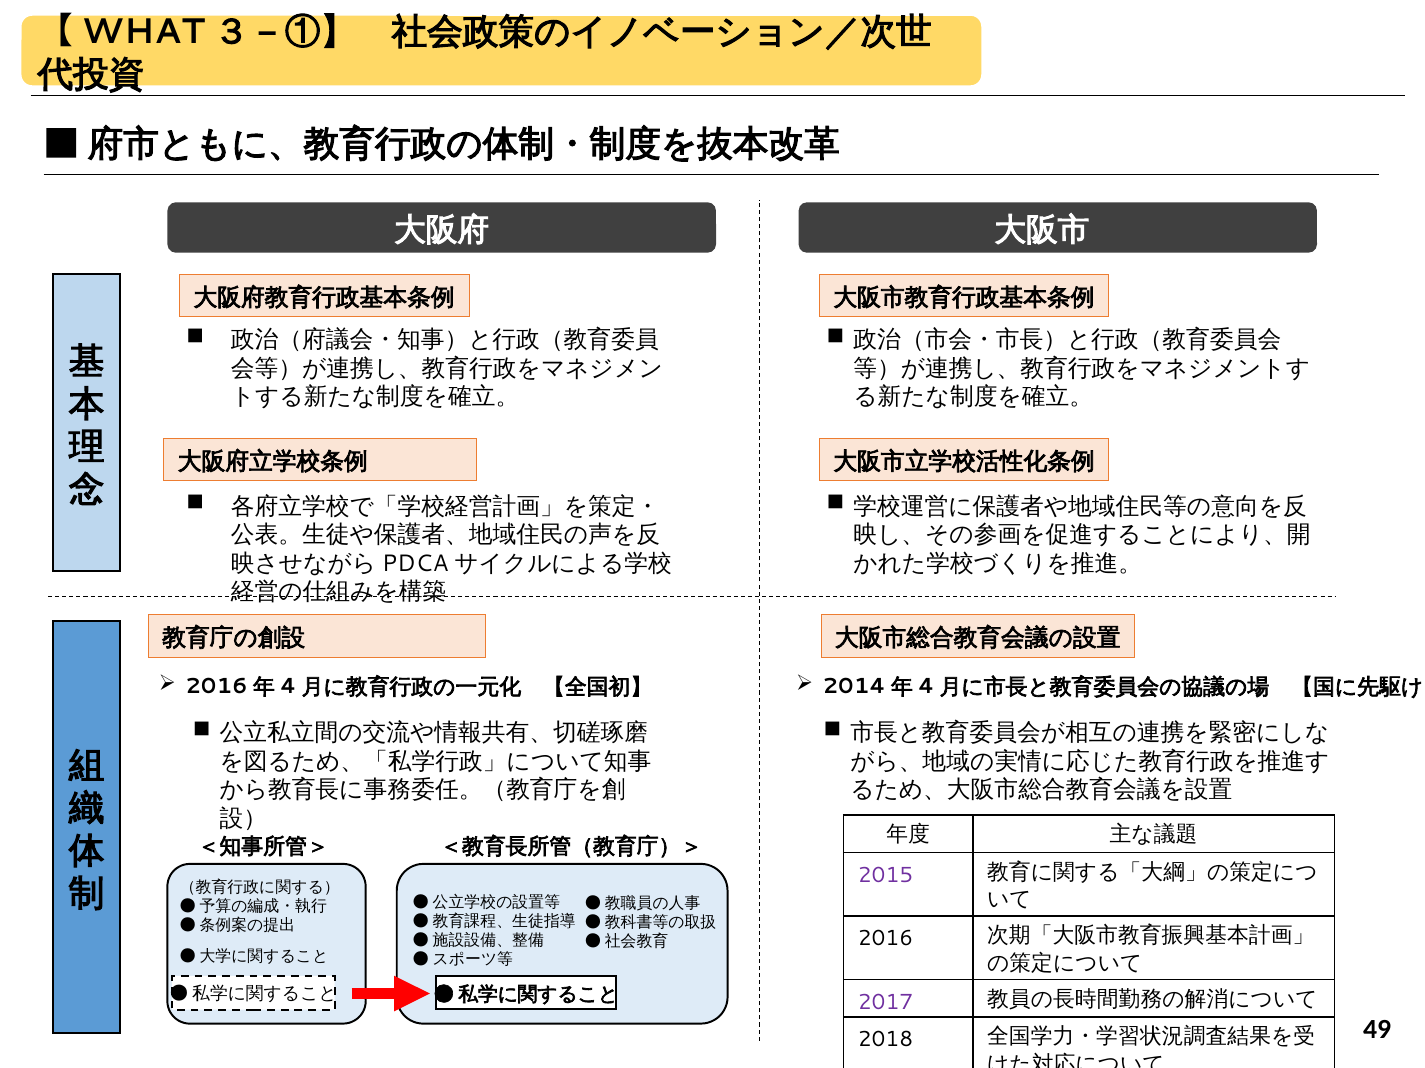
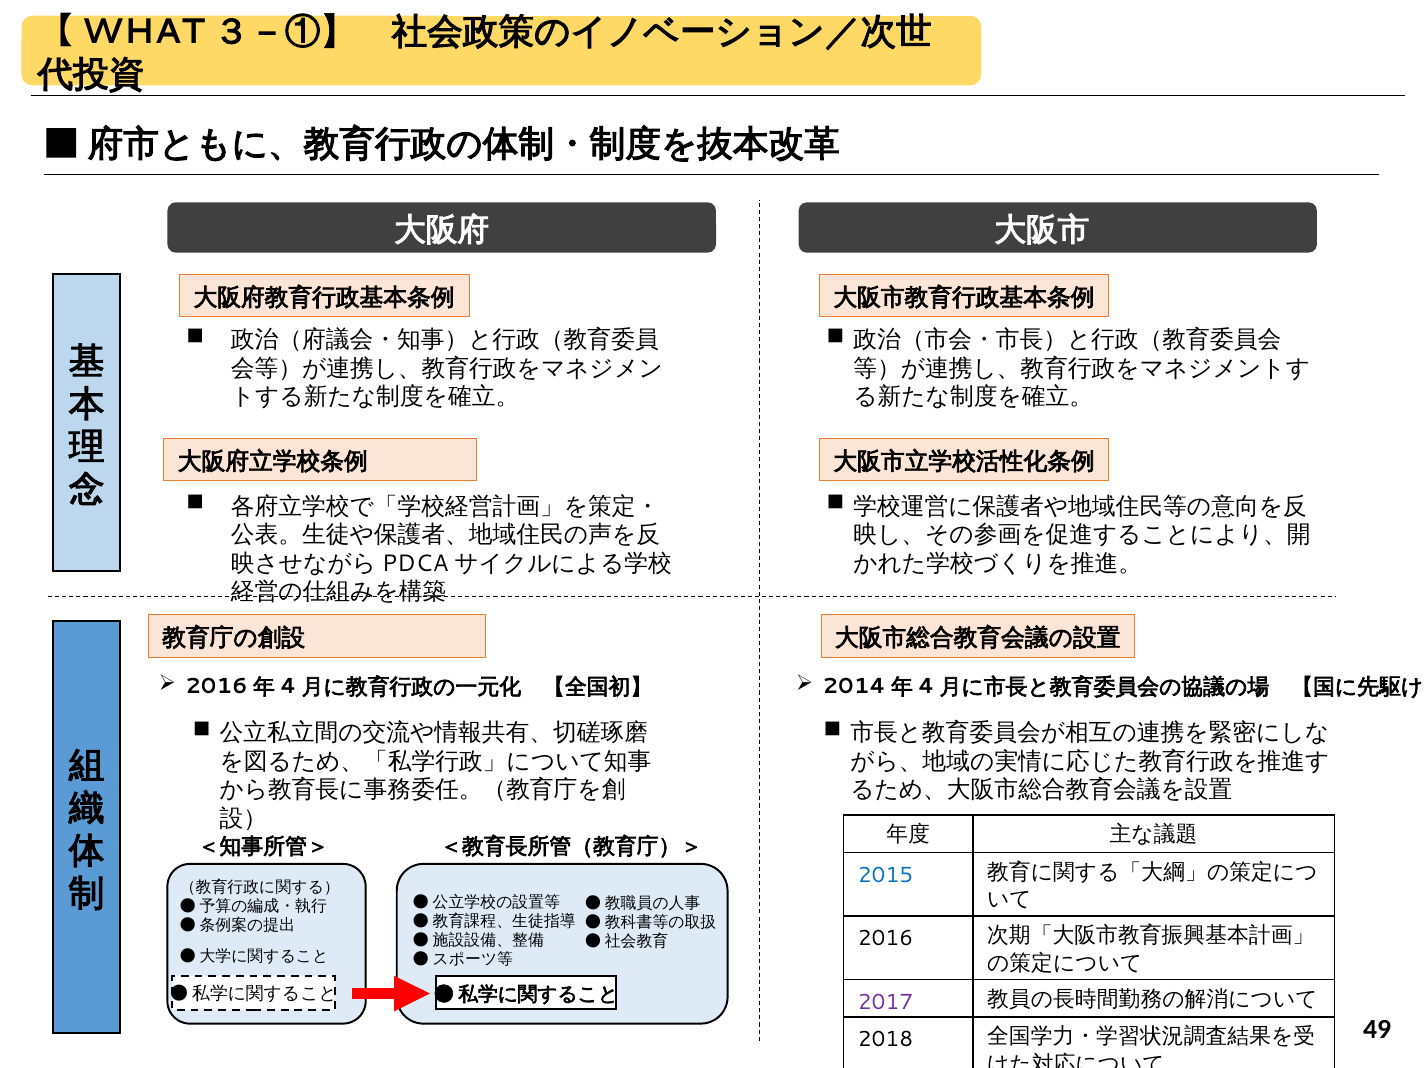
2015 colour: purple -> blue (886, 876)
